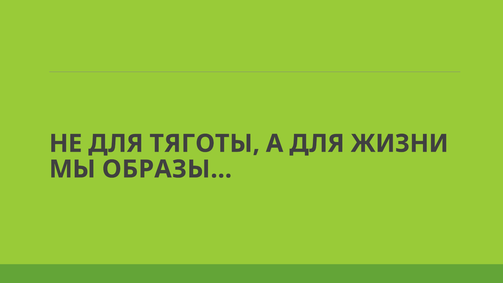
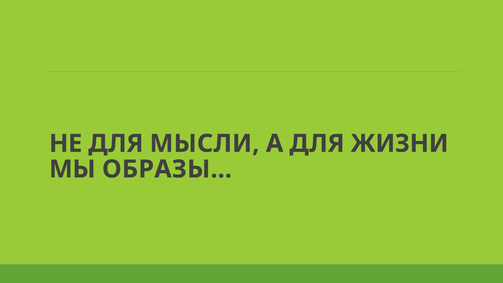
ТЯГОТЫ: ТЯГОТЫ -> МЫСЛИ (205, 144)
